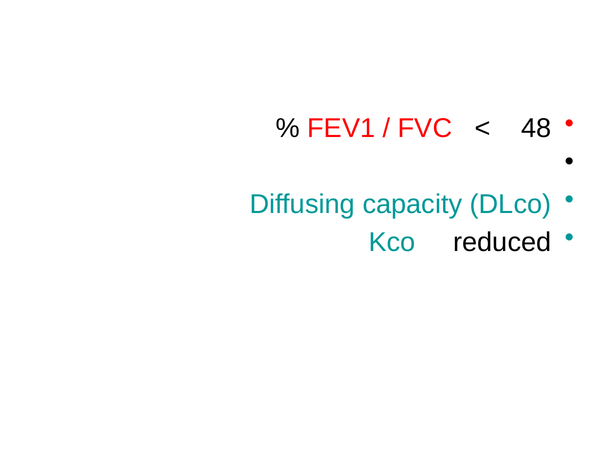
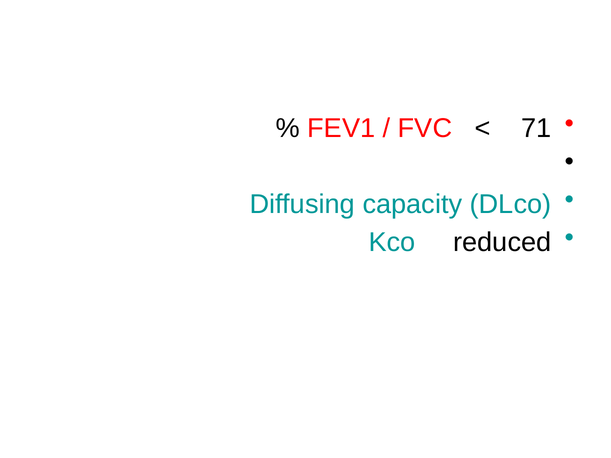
48: 48 -> 71 (536, 128)
